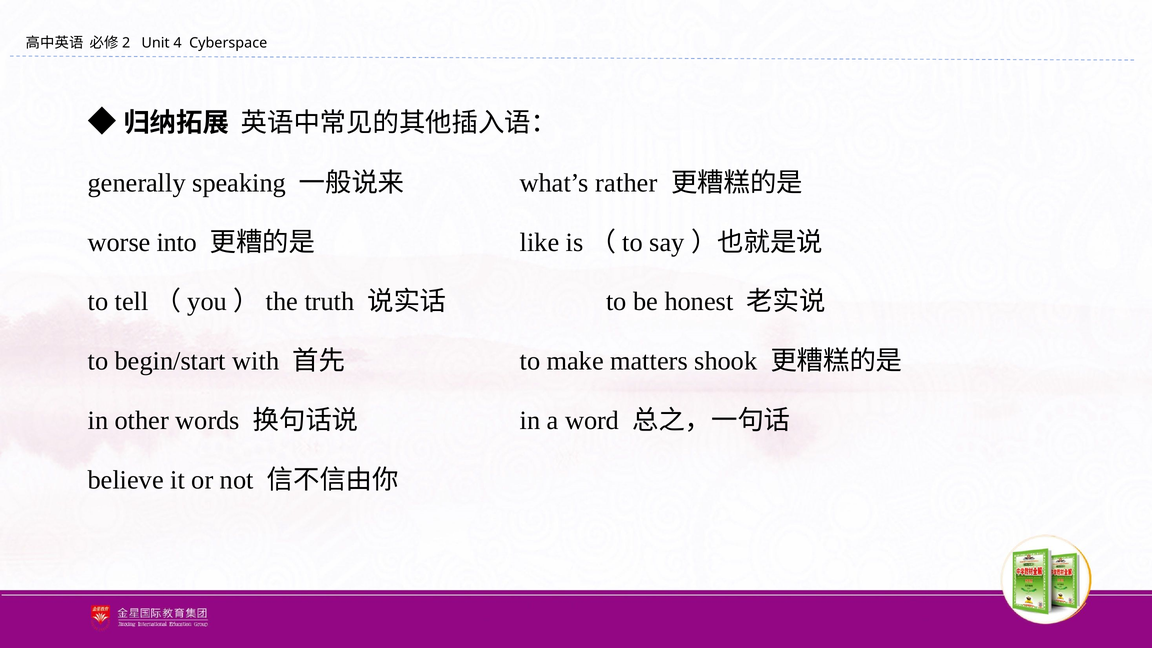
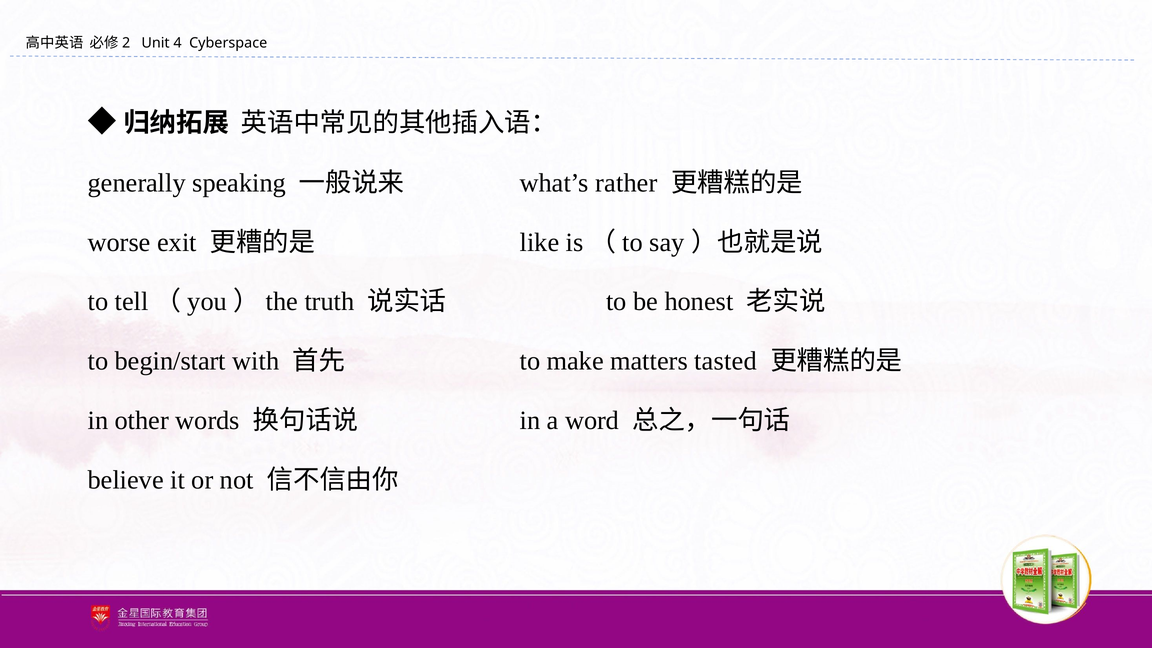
into: into -> exit (177, 242)
shook: shook -> tasted (726, 361)
